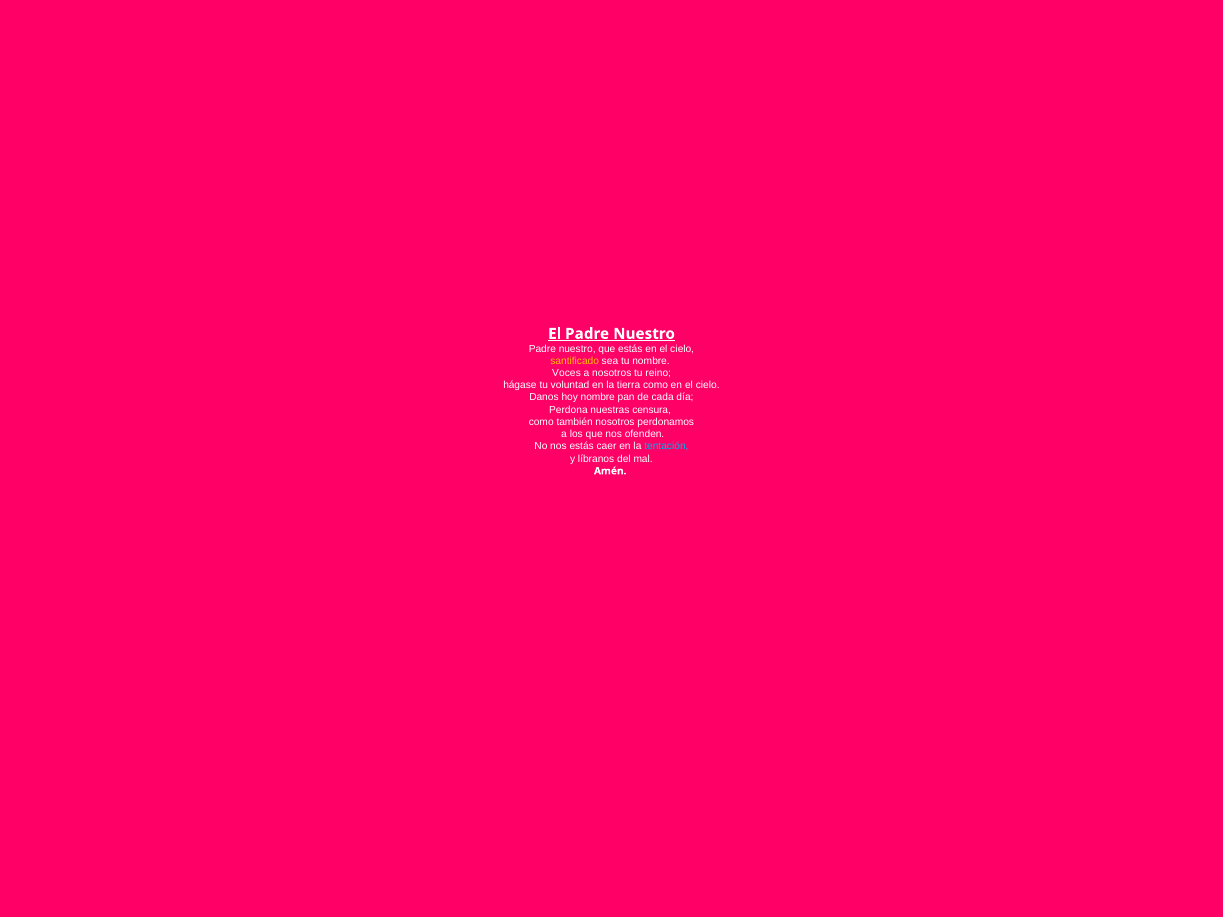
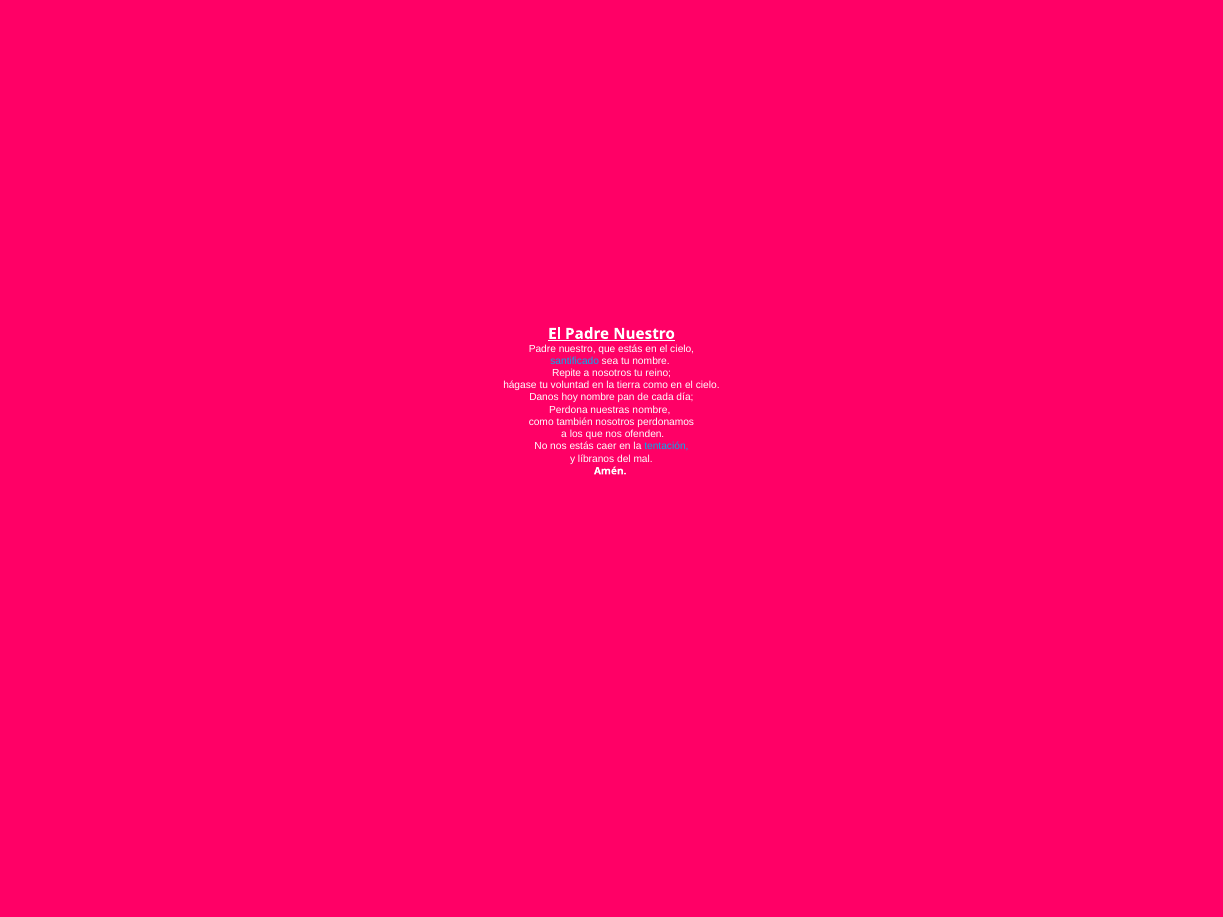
santificado colour: yellow -> light blue (575, 361)
Voces: Voces -> Repite (567, 373)
nuestras censura: censura -> nombre (652, 410)
